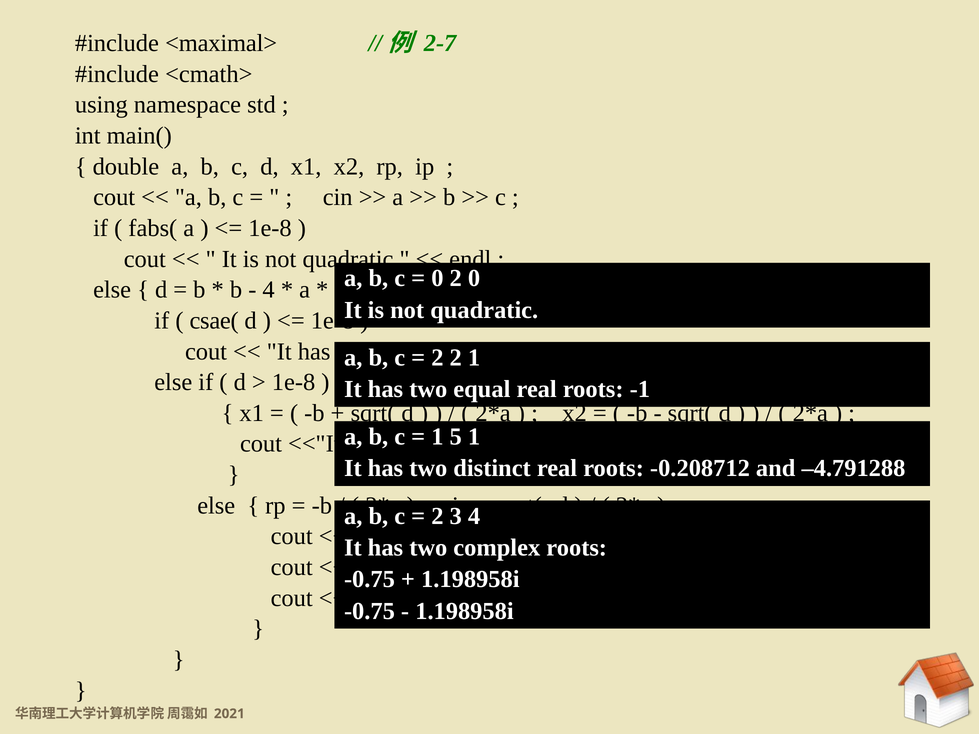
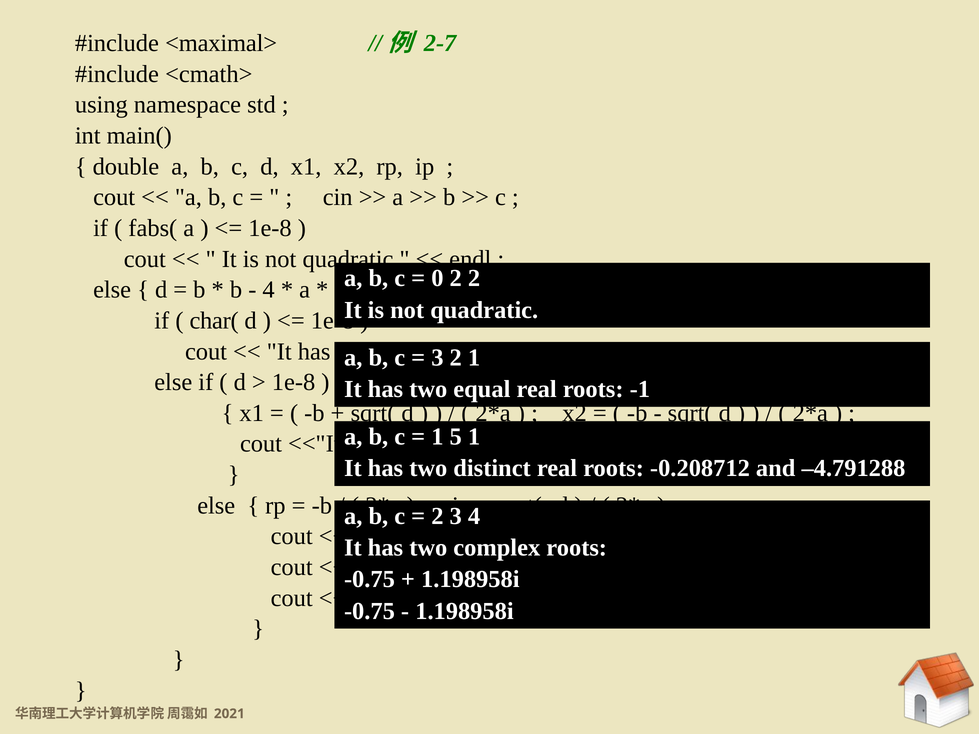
2 0: 0 -> 2 (474, 278)
csae(: csae( -> char( (214, 321)
2: 2 -> 3 (437, 358)
